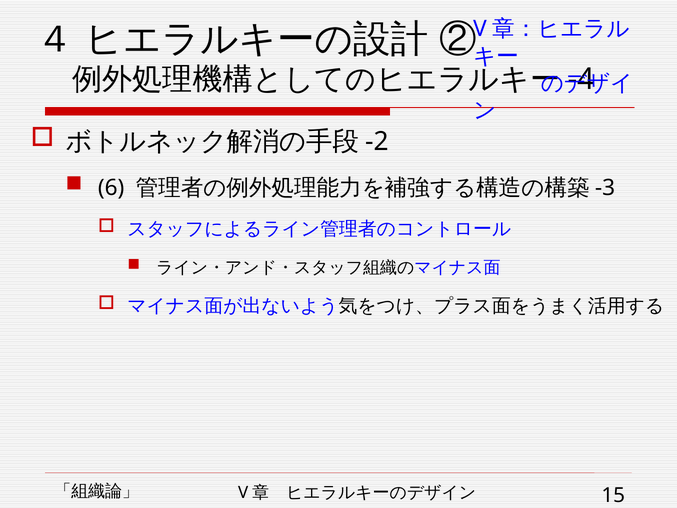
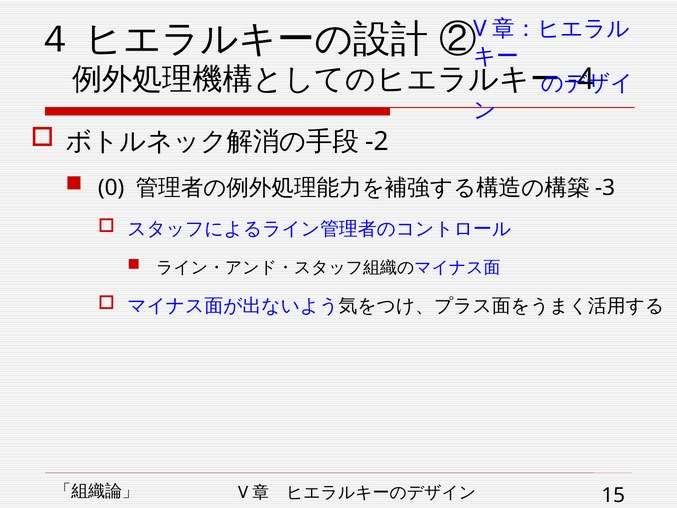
6: 6 -> 0 (111, 188)
